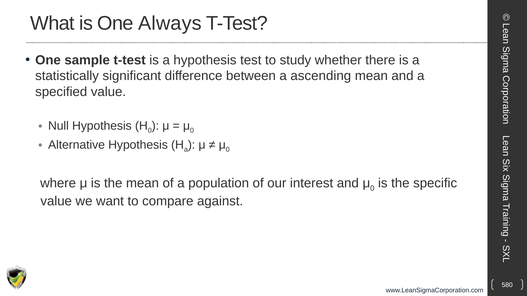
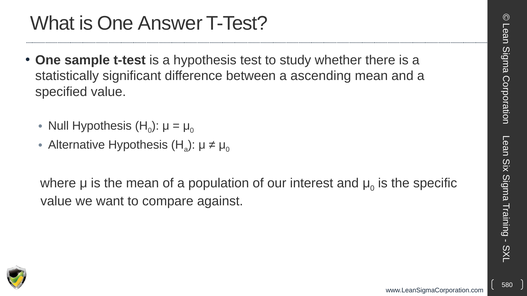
Always: Always -> Answer (170, 23)
